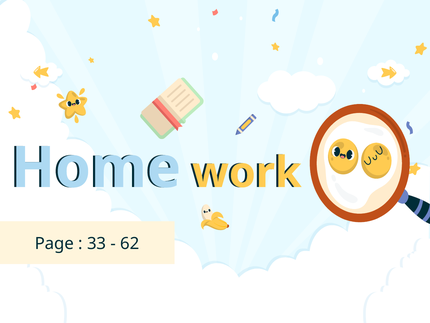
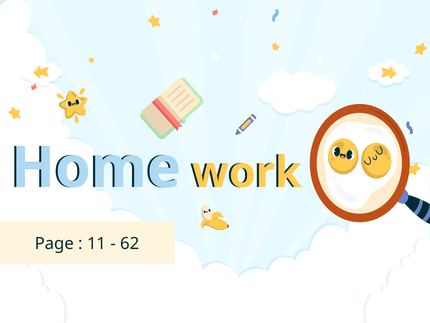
33: 33 -> 11 (97, 243)
